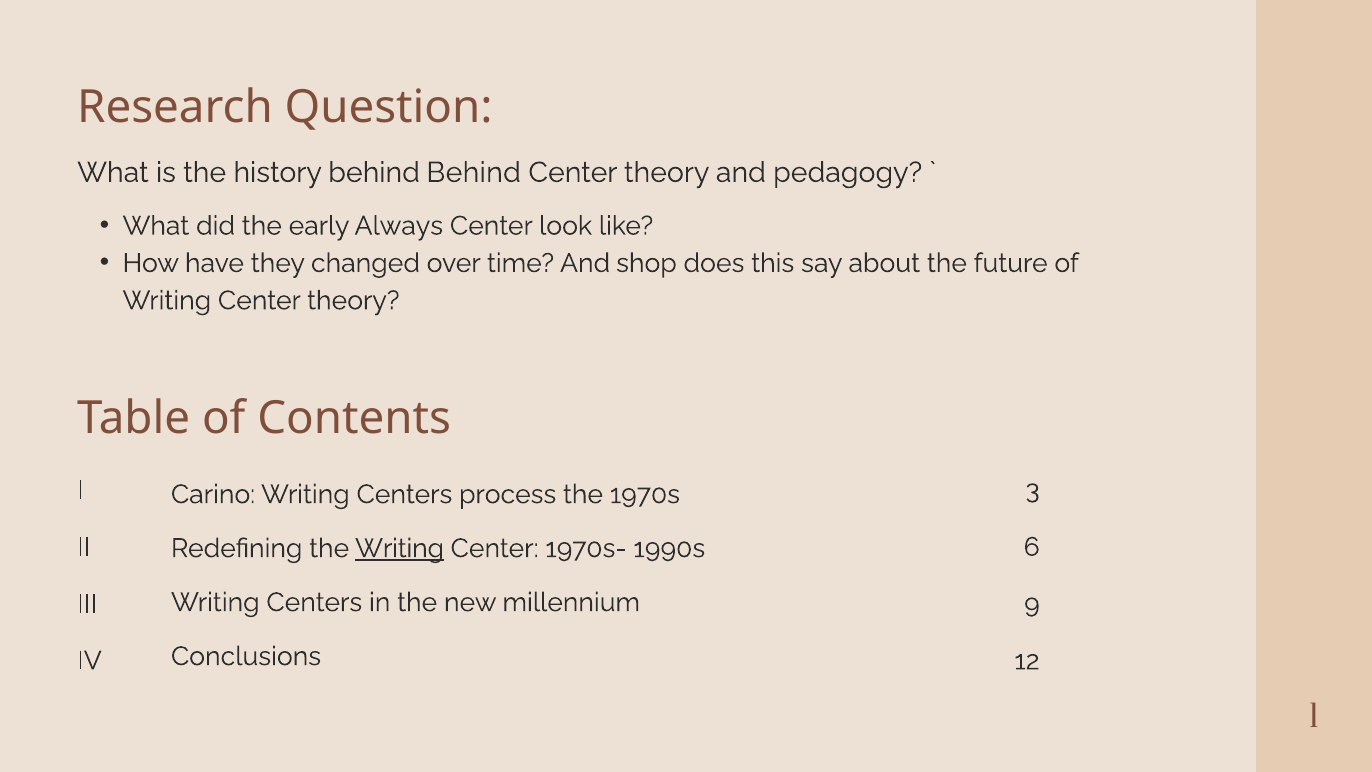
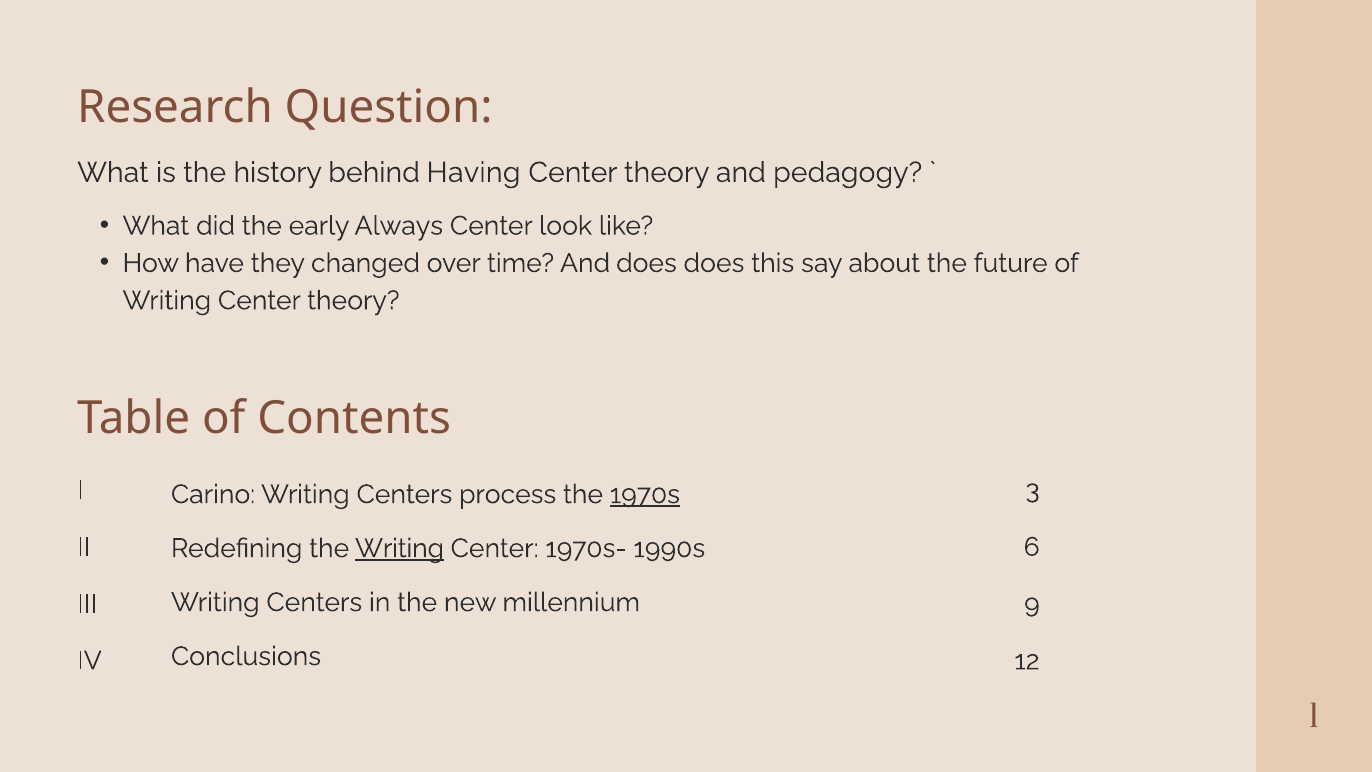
behind Behind: Behind -> Having (474, 172)
And shop: shop -> does (646, 263)
1970s underline: none -> present (645, 494)
